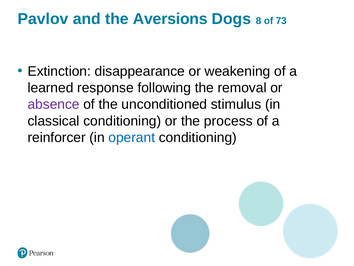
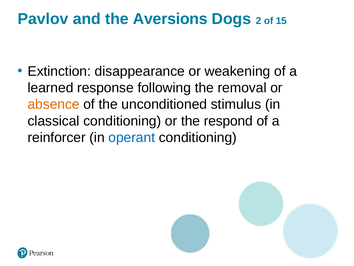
8: 8 -> 2 (259, 21)
73: 73 -> 15 (281, 21)
absence colour: purple -> orange (54, 104)
process: process -> respond (228, 121)
